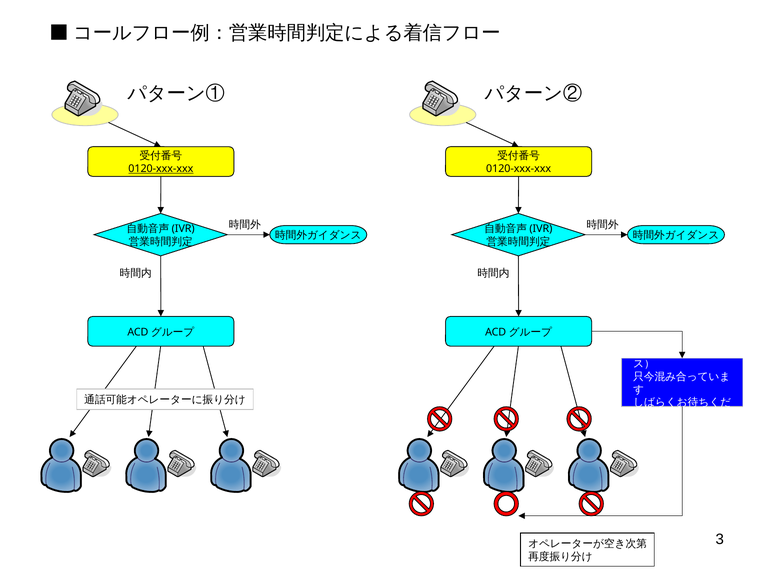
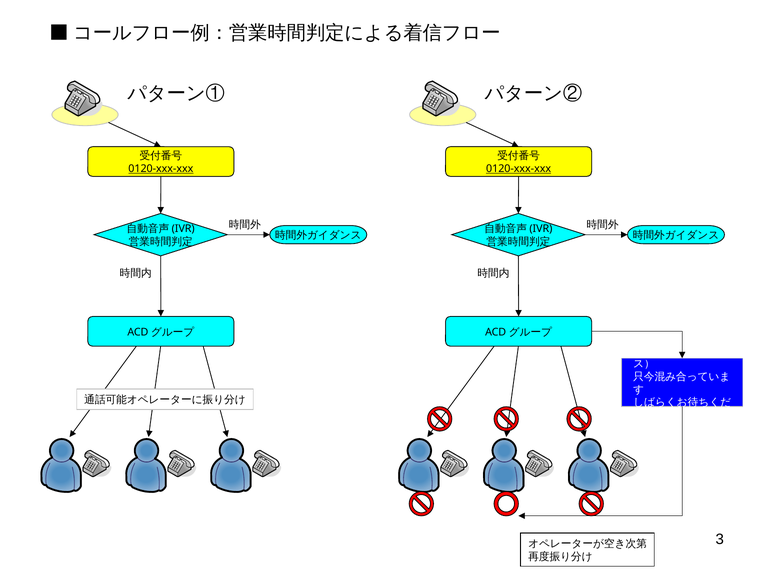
0120-xxx-xxx underline: none -> present (519, 169)
